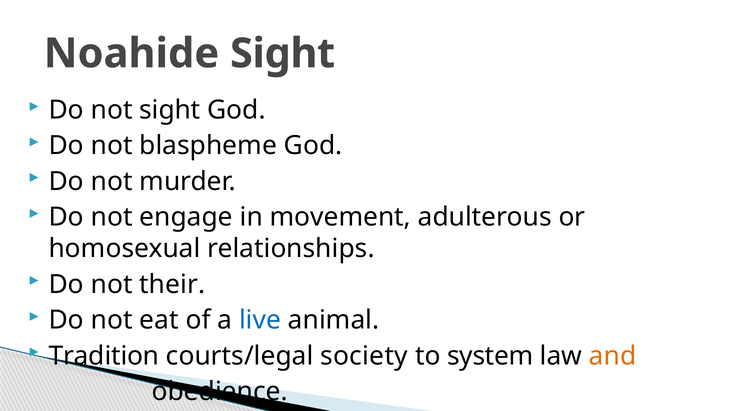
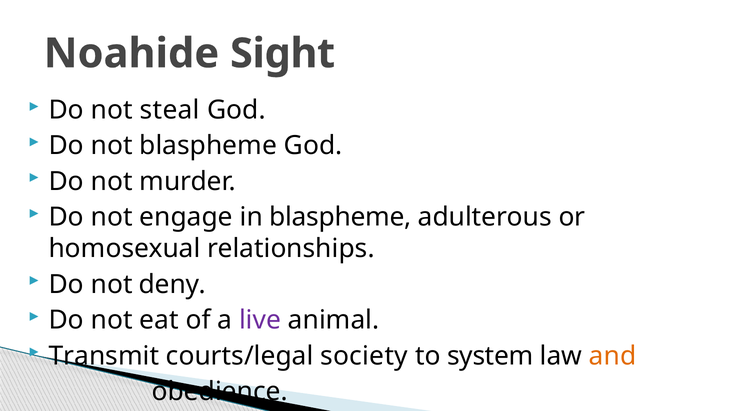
not sight: sight -> steal (170, 110)
in movement: movement -> blaspheme (340, 217)
their: their -> deny (172, 285)
live colour: blue -> purple (260, 320)
Tradition: Tradition -> Transmit (104, 356)
